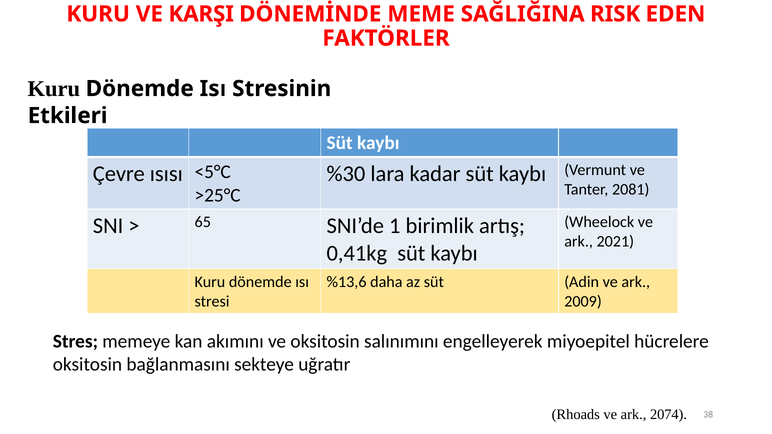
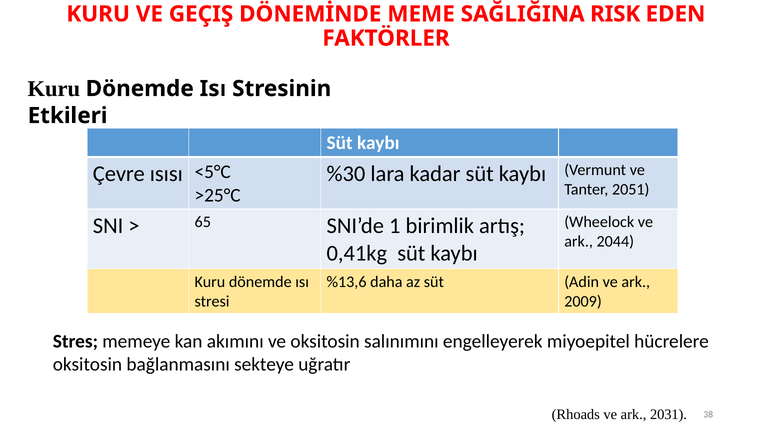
KARŞI: KARŞI -> GEÇIŞ (201, 14)
2081: 2081 -> 2051 (631, 190)
2021: 2021 -> 2044 (615, 242)
2074: 2074 -> 2031 (668, 415)
